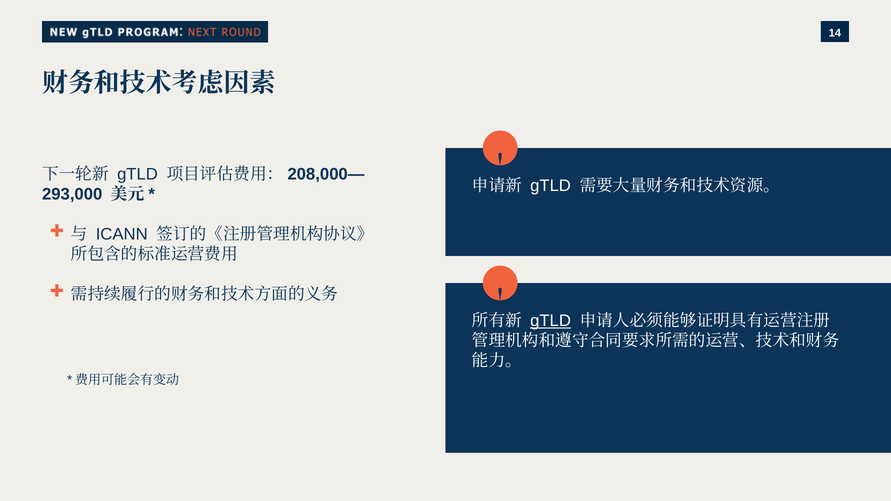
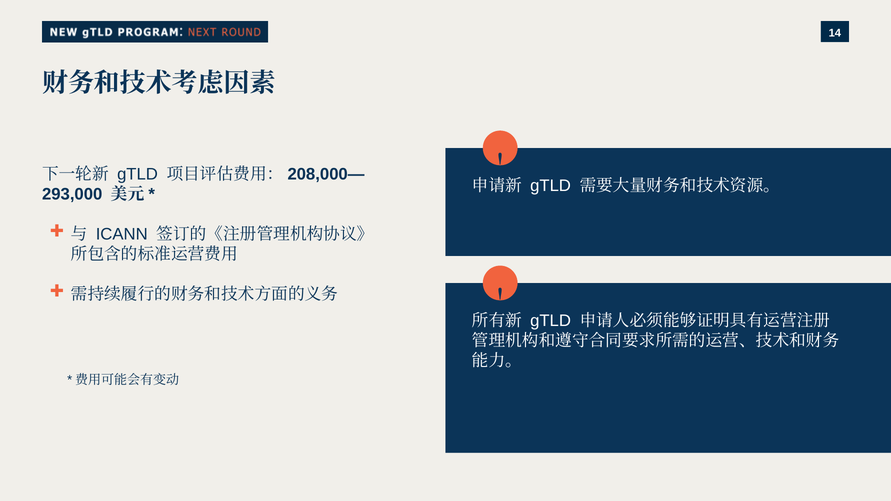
gTLD underline: present -> none (551, 321)
